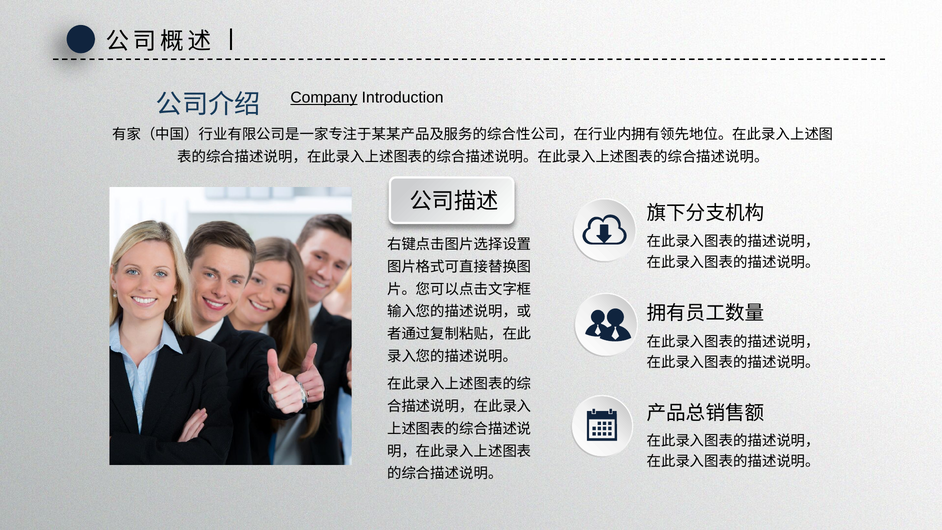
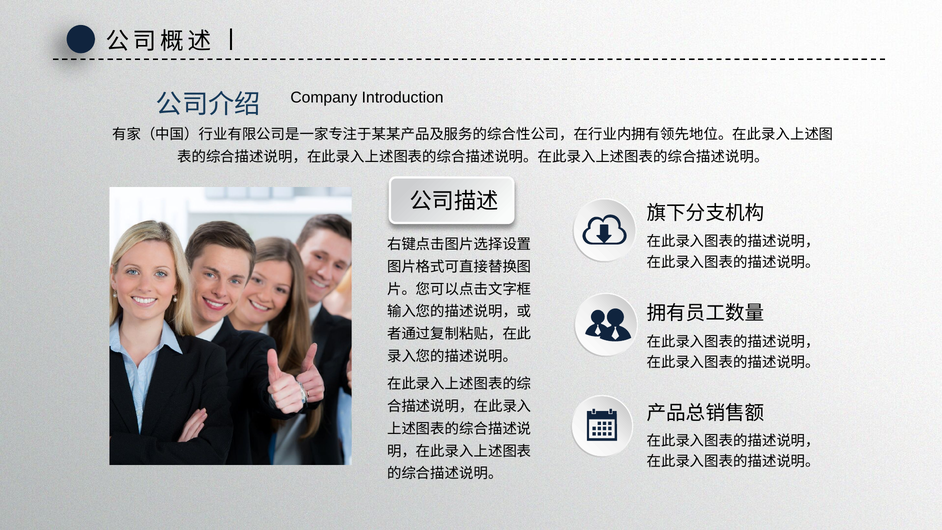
Company underline: present -> none (324, 98)
